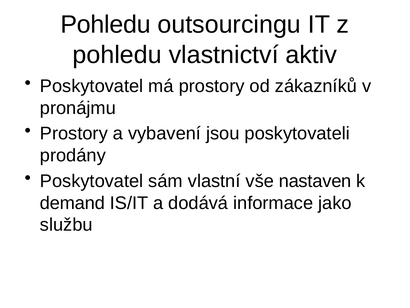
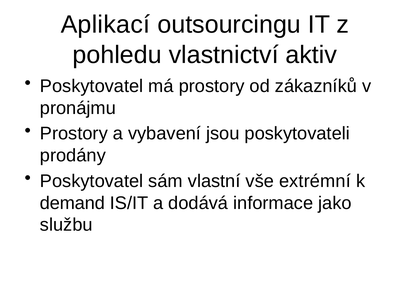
Pohledu: Pohledu -> Aplikací (105, 25)
nastaven: nastaven -> extrémní (315, 181)
